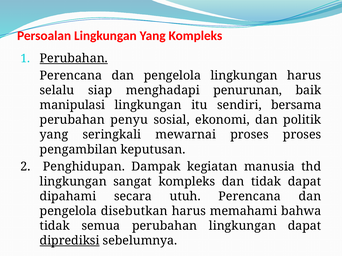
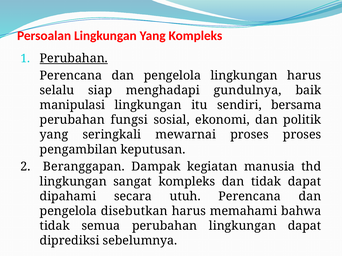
penurunan: penurunan -> gundulnya (248, 90)
penyu: penyu -> fungsi (129, 120)
Penghidupan: Penghidupan -> Beranggapan (84, 167)
diprediksi underline: present -> none (70, 241)
